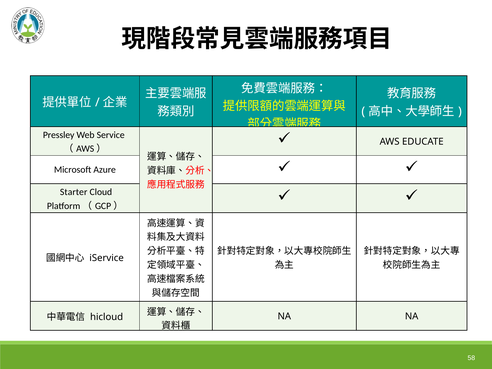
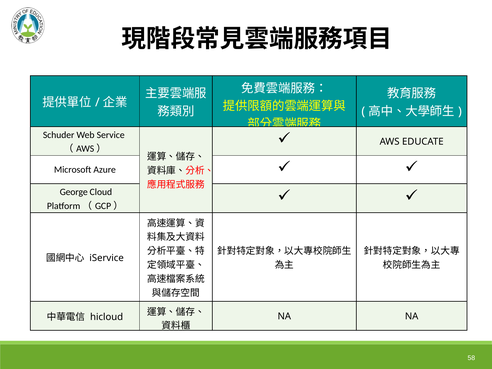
Pressley: Pressley -> Schuder (59, 135)
Starter: Starter -> George (74, 192)
